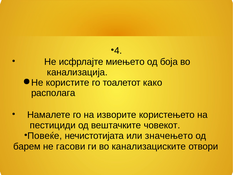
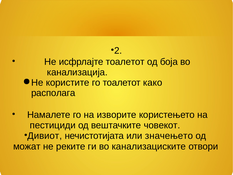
4: 4 -> 2 (118, 50)
исфрлајте миењето: миењето -> тоалетот (125, 62)
Повеќе: Повеќе -> Дивиот (45, 136)
барем: барем -> можат (27, 146)
гасови: гасови -> реките (71, 146)
